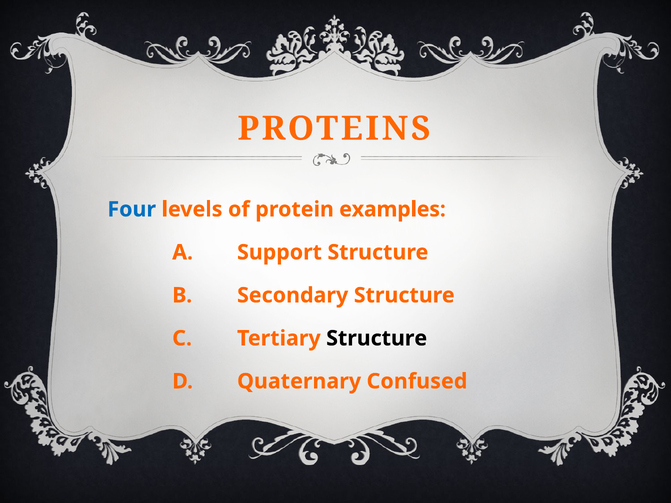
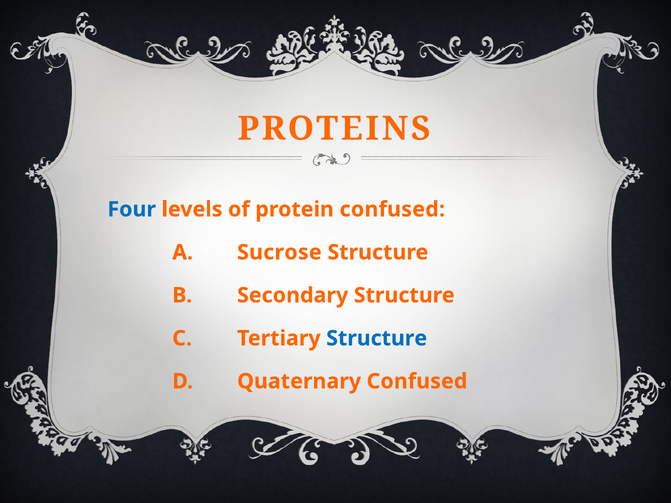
protein examples: examples -> confused (392, 209)
Support: Support -> Sucrose (279, 252)
Structure colour: black -> blue (377, 338)
